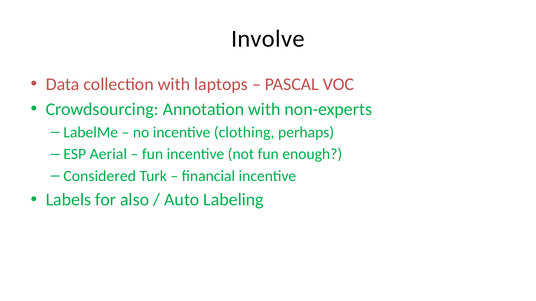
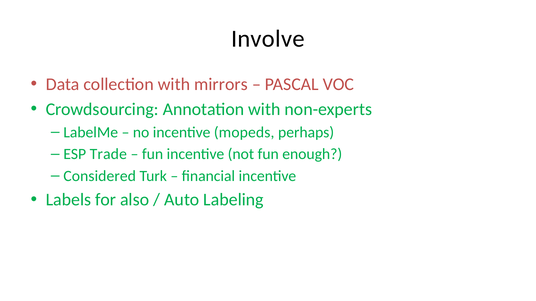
laptops: laptops -> mirrors (221, 84)
clothing: clothing -> mopeds (244, 132)
Aerial: Aerial -> Trade (108, 154)
